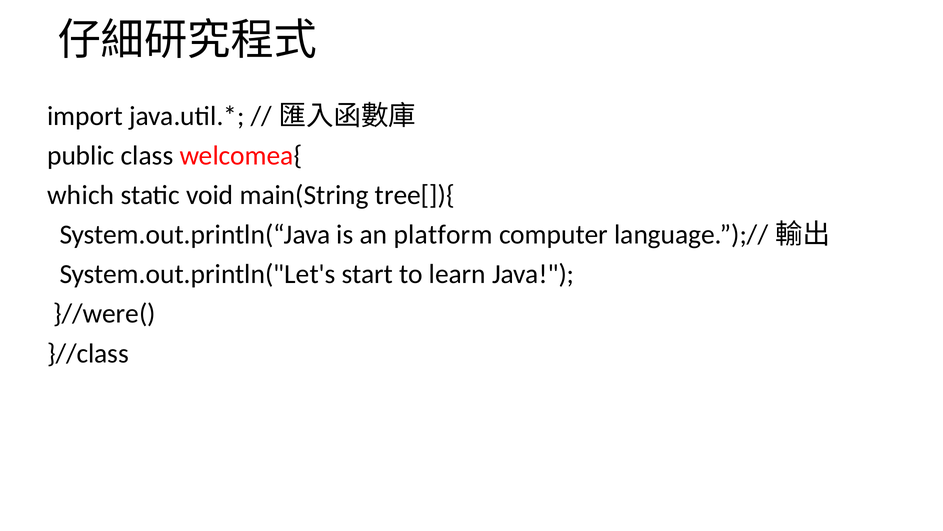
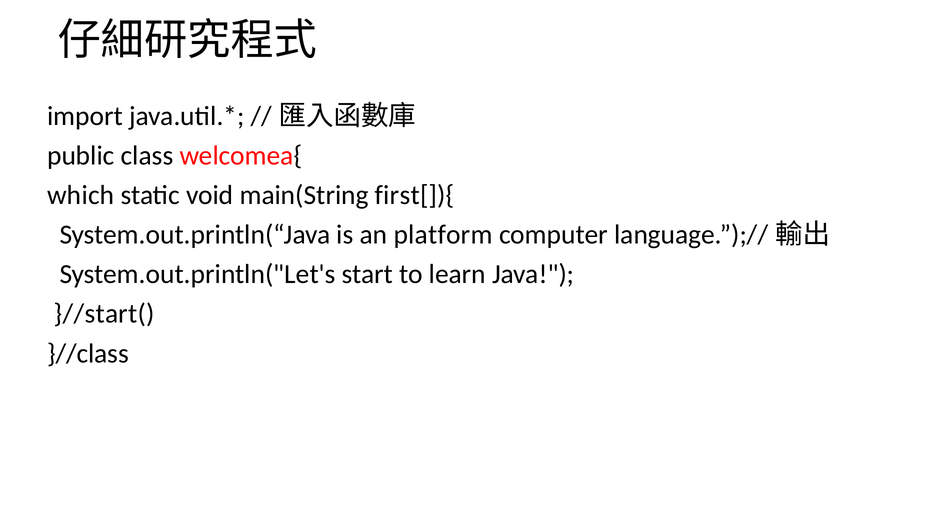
tree[]){: tree[]){ -> first[]){ (415, 195)
}//were(: }//were( -> }//start( (104, 314)
